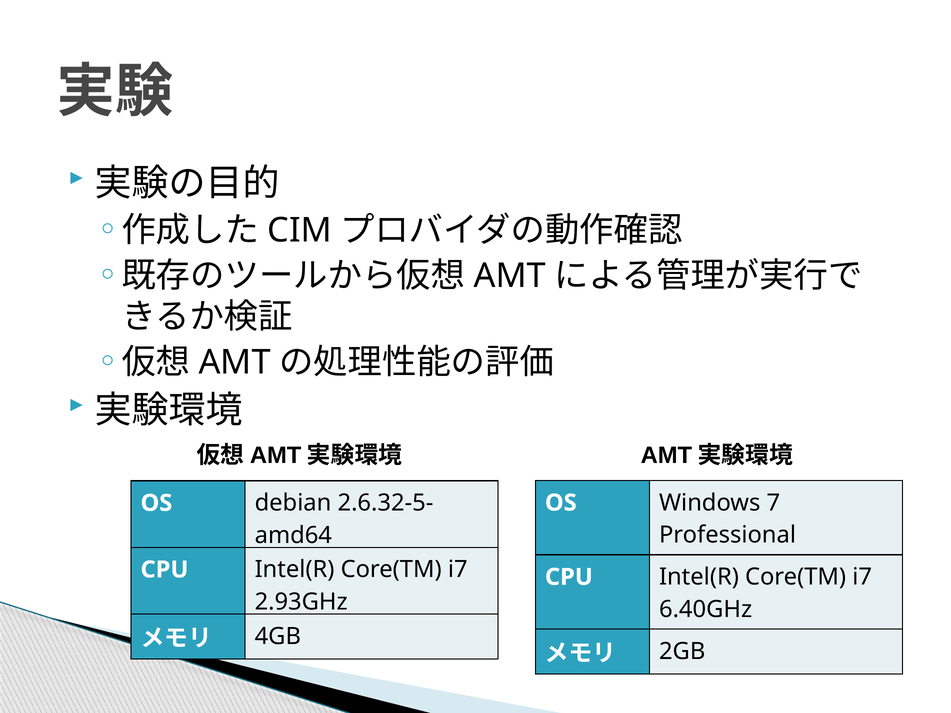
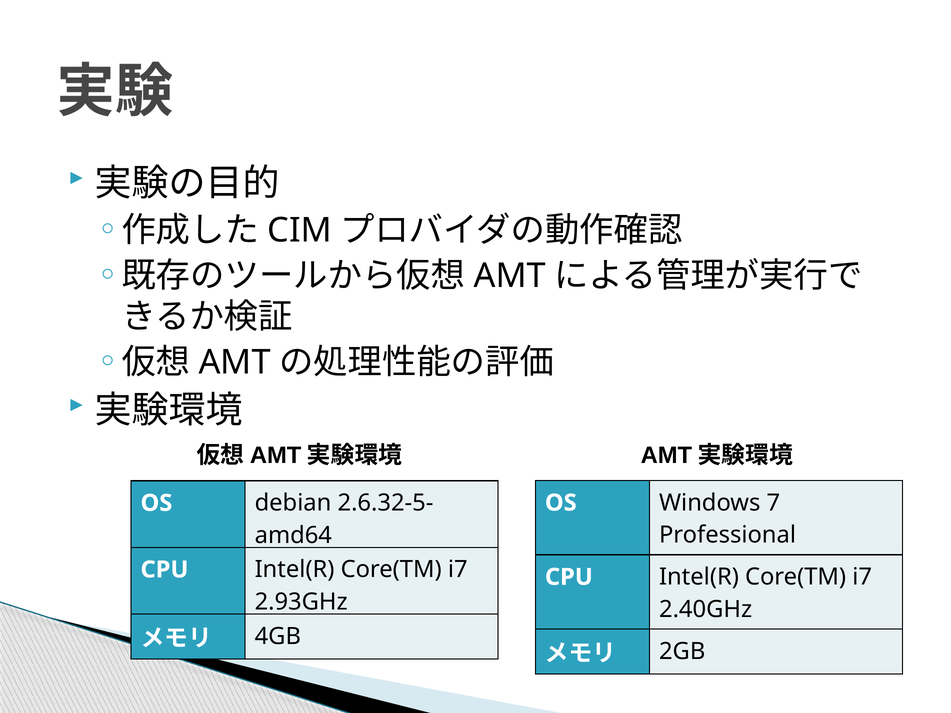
6.40GHz: 6.40GHz -> 2.40GHz (706, 610)
